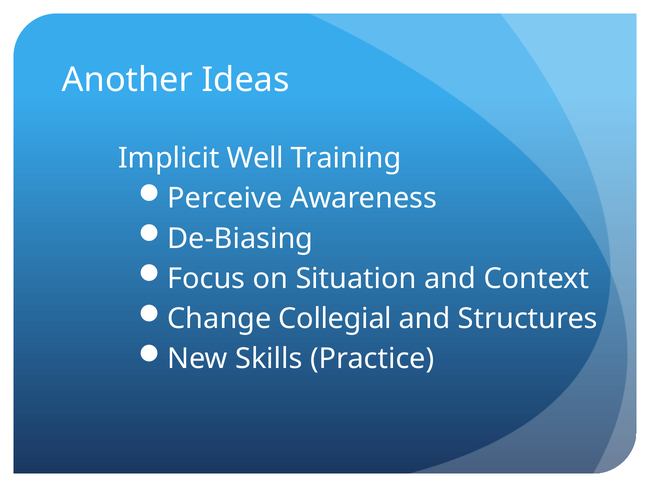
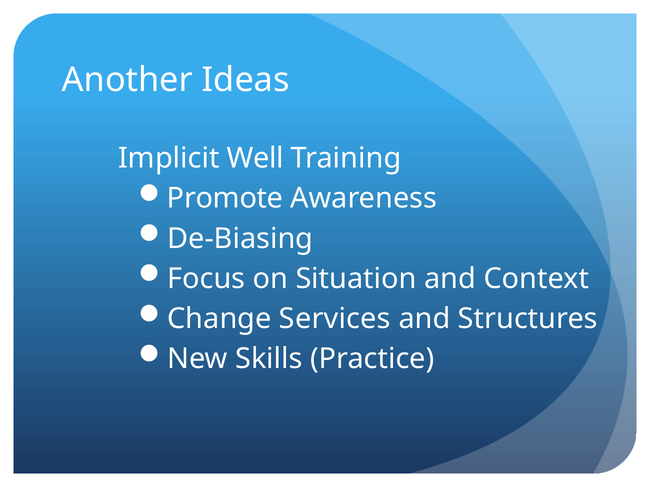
Perceive: Perceive -> Promote (225, 199)
Collegial: Collegial -> Services (335, 319)
